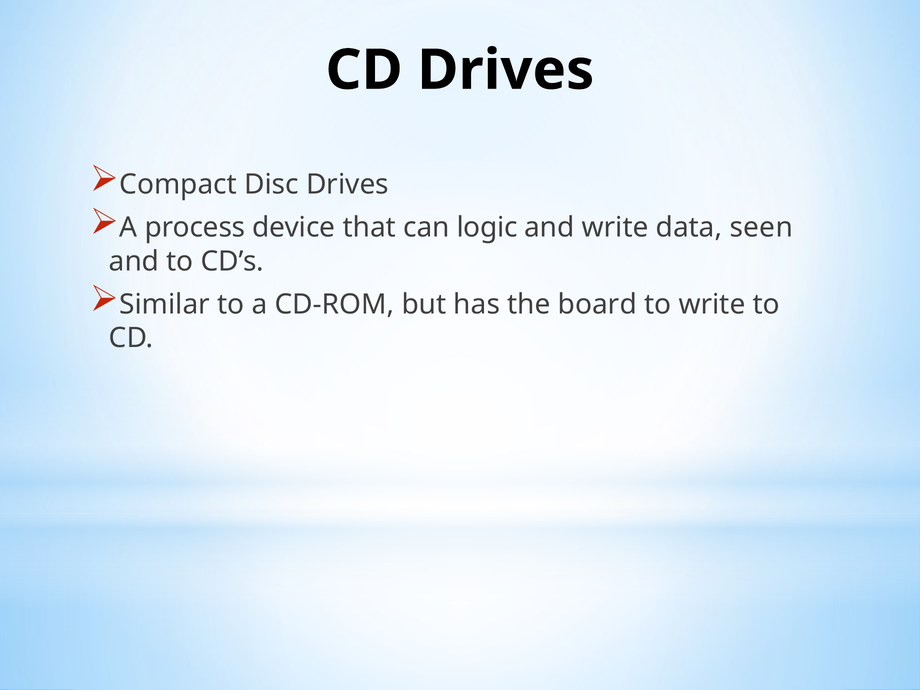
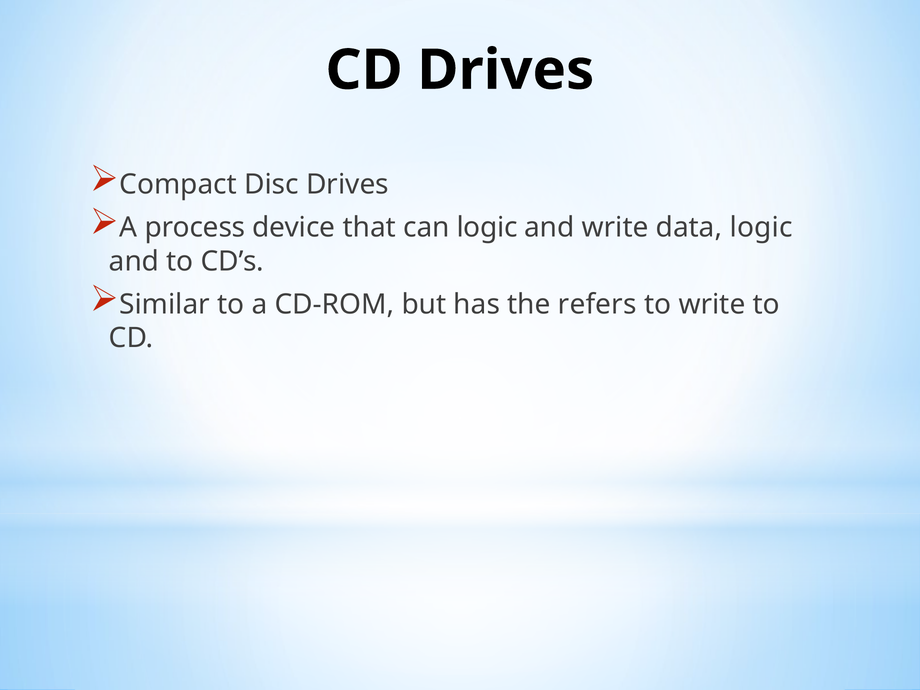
data seen: seen -> logic (761, 228)
board: board -> refers (597, 305)
